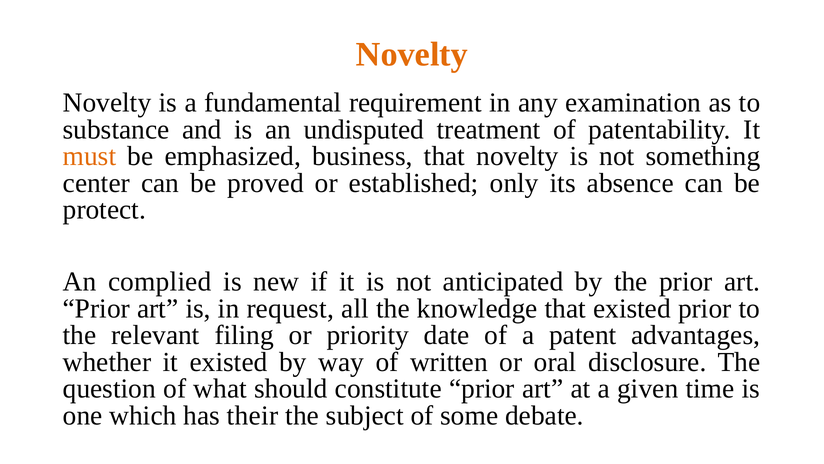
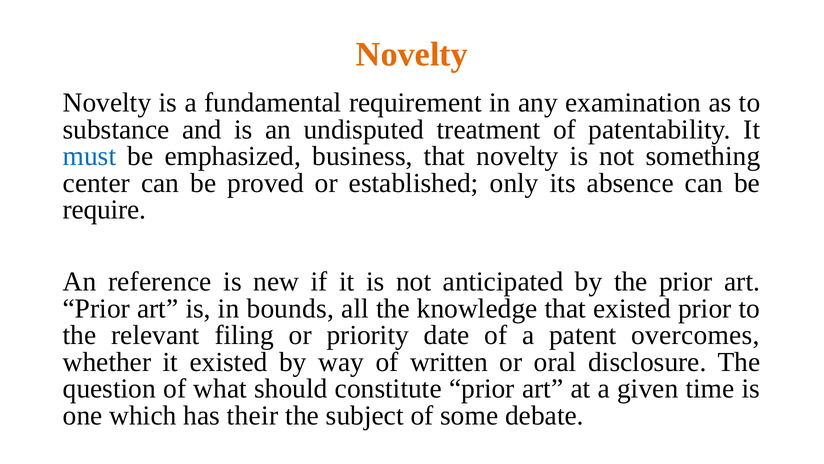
must colour: orange -> blue (90, 156)
protect: protect -> require (104, 210)
complied: complied -> reference (160, 281)
request: request -> bounds (290, 308)
advantages: advantages -> overcomes (696, 335)
